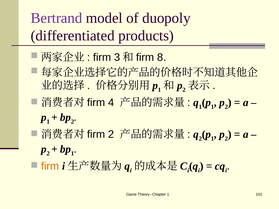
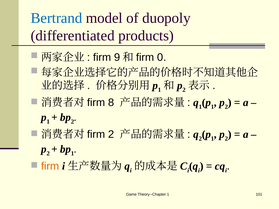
Bertrand colour: purple -> blue (56, 18)
3: 3 -> 9 (117, 57)
8: 8 -> 0 (162, 57)
4: 4 -> 8 (111, 103)
